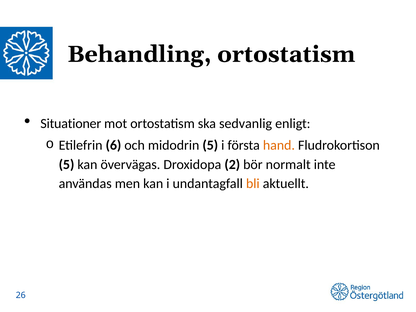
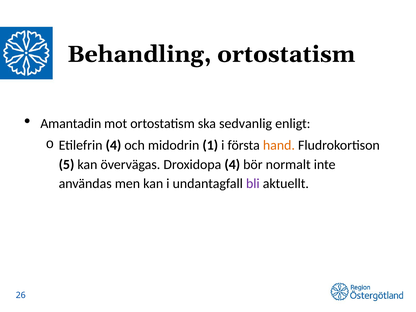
Situationer: Situationer -> Amantadin (71, 123)
Etilefrin 6: 6 -> 4 (113, 145)
midodrin 5: 5 -> 1 (210, 145)
Droxidopa 2: 2 -> 4 (232, 165)
bli colour: orange -> purple (253, 184)
